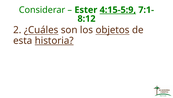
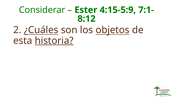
4:15-5:9 underline: present -> none (118, 10)
